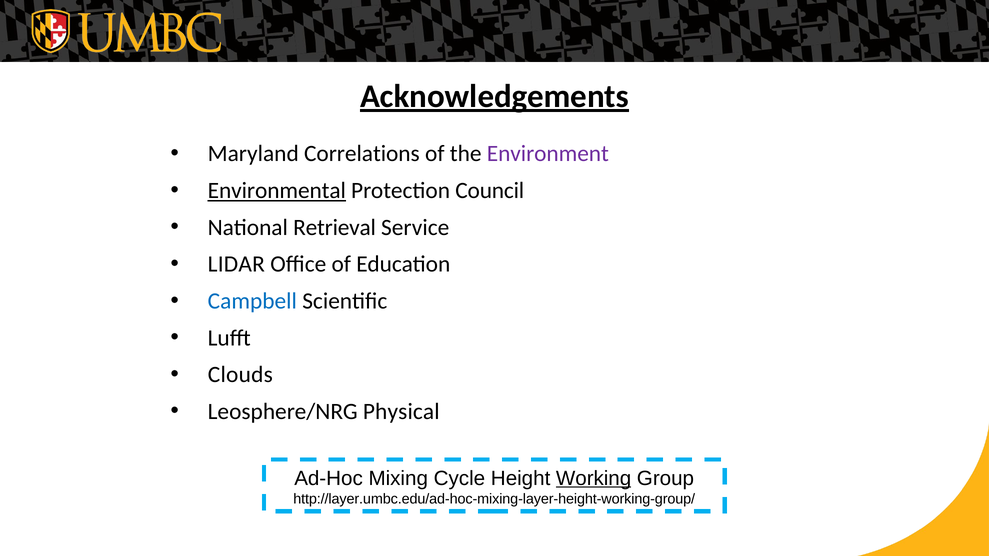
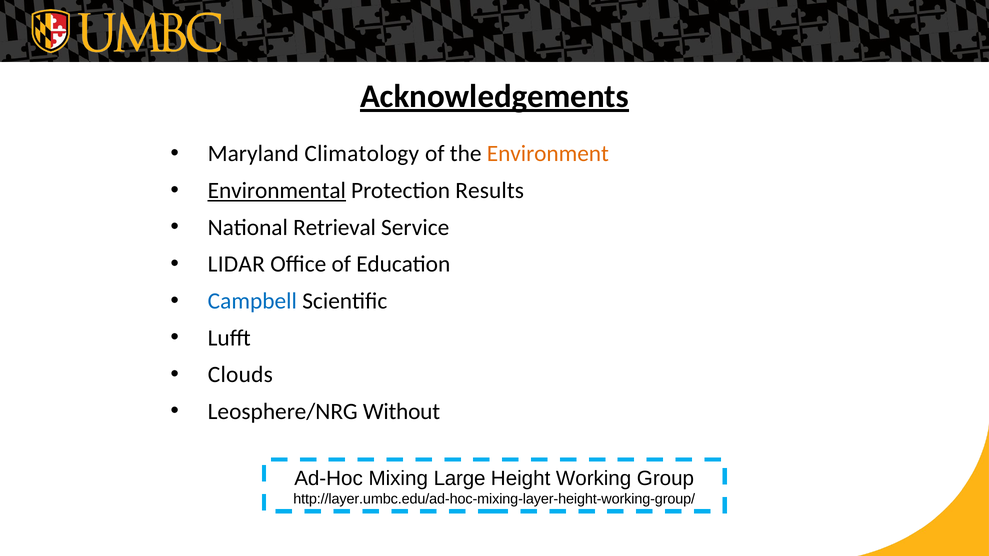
Correlations: Correlations -> Climatology (362, 154)
Environment colour: purple -> orange (548, 154)
Council: Council -> Results (490, 191)
Physical: Physical -> Without (401, 412)
Cycle: Cycle -> Large (460, 479)
Working underline: present -> none (594, 479)
